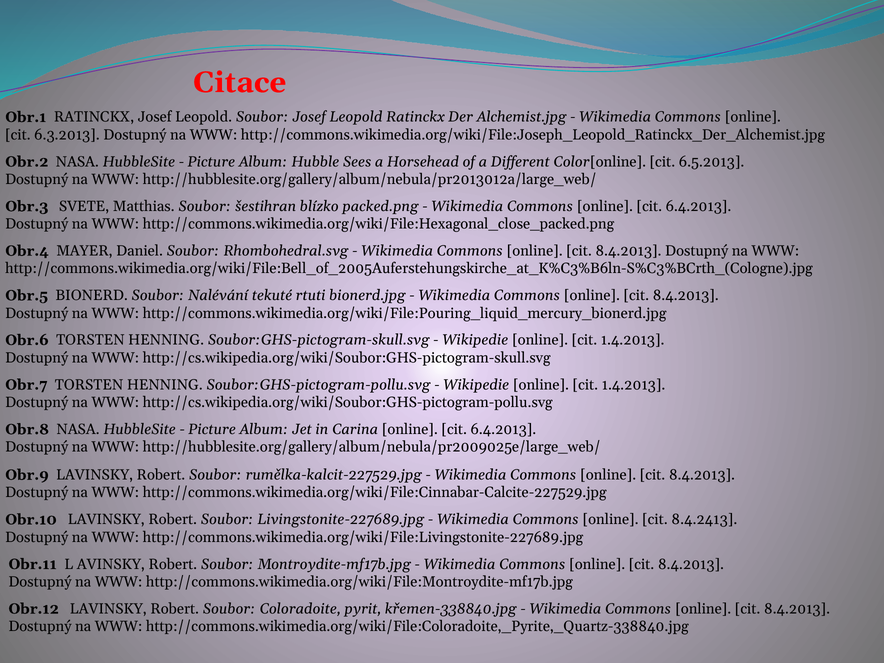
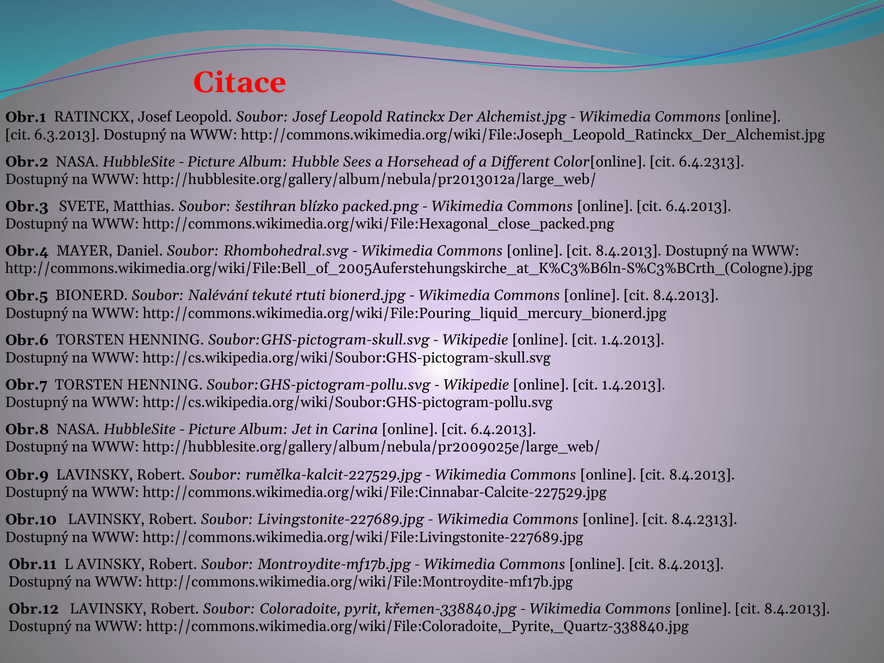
6.5.2013: 6.5.2013 -> 6.4.2313 (712, 162)
8.4.2413: 8.4.2413 -> 8.4.2313 (704, 520)
